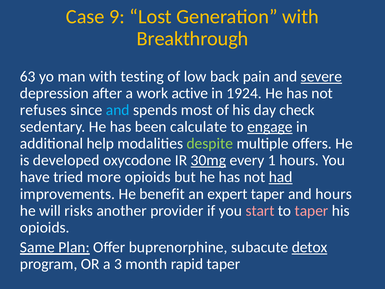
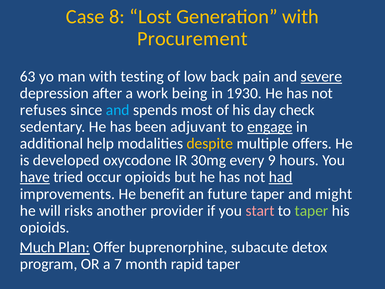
9: 9 -> 8 (117, 17)
Breakthrough: Breakthrough -> Procurement (192, 39)
active: active -> being (190, 93)
1924: 1924 -> 1930 (244, 93)
calculate: calculate -> adjuvant (199, 127)
despite colour: light green -> yellow (210, 143)
30mg underline: present -> none (208, 160)
1: 1 -> 9 (272, 160)
have underline: none -> present (35, 177)
more: more -> occur (104, 177)
expert: expert -> future (227, 194)
and hours: hours -> might (334, 194)
taper colour: pink -> light green (312, 210)
Same: Same -> Much (37, 247)
detox underline: present -> none (310, 247)
3: 3 -> 7 (118, 264)
